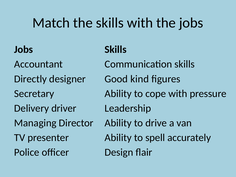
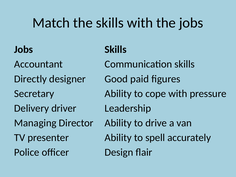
kind: kind -> paid (140, 79)
